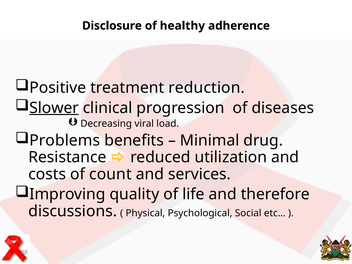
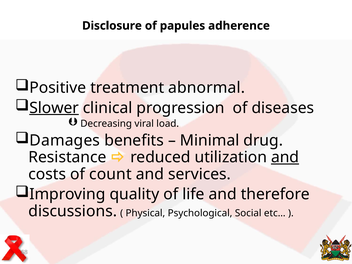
healthy: healthy -> papules (182, 26)
reduction: reduction -> abnormal (207, 88)
Problems: Problems -> Damages (65, 140)
and underline: none -> present (285, 157)
